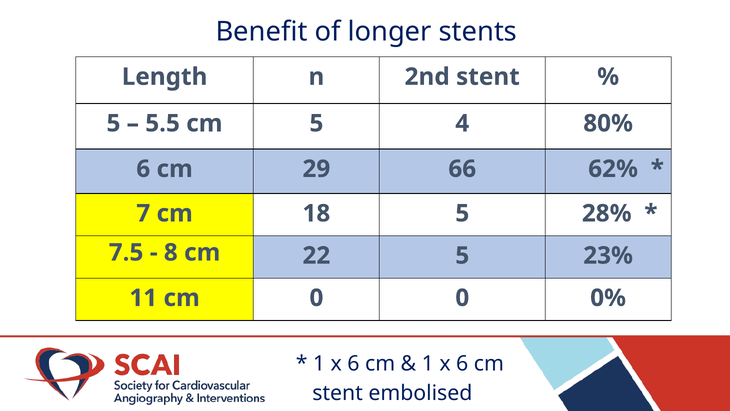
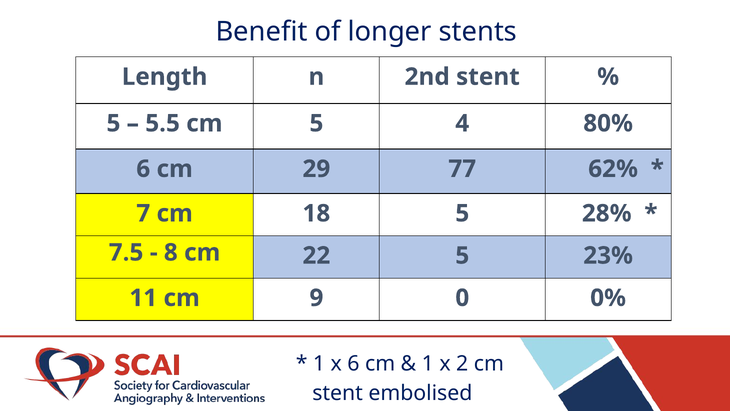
66: 66 -> 77 (462, 169)
cm 0: 0 -> 9 (316, 298)
6: 6 -> 2 (462, 363)
